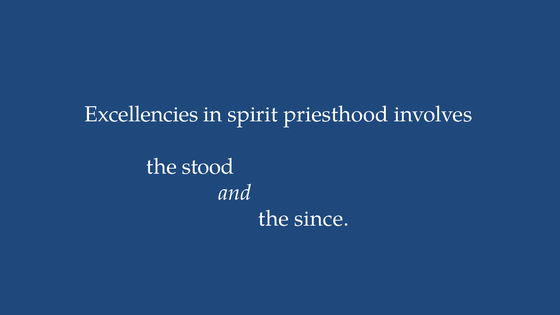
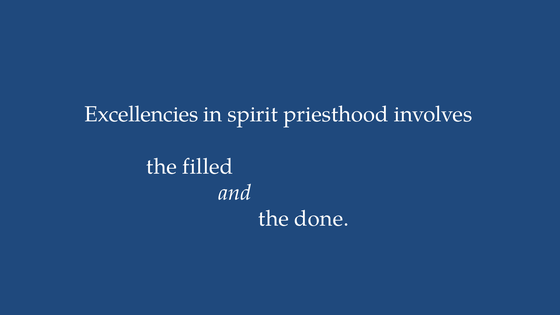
stood: stood -> filled (208, 166)
since: since -> done (322, 219)
